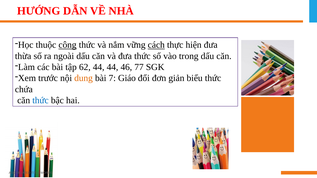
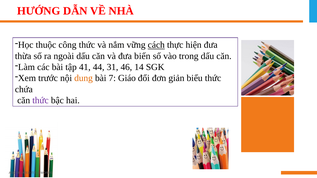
công underline: present -> none (68, 45)
đưa thức: thức -> biến (142, 56)
62: 62 -> 41 (85, 67)
44 44: 44 -> 31 (112, 67)
77: 77 -> 14 (139, 67)
thức colour: blue -> purple (41, 100)
